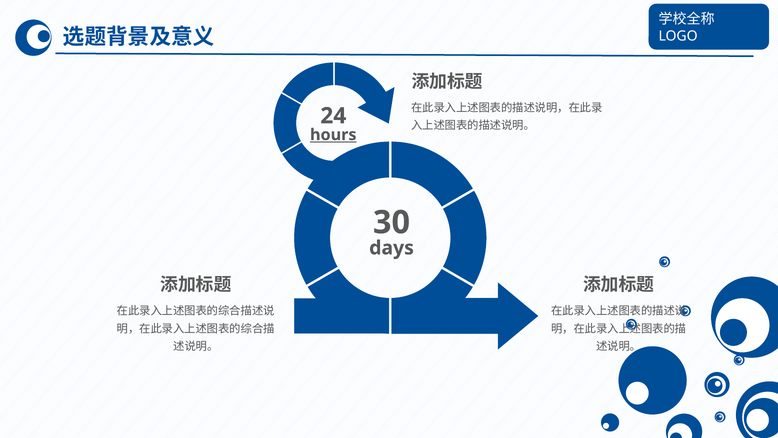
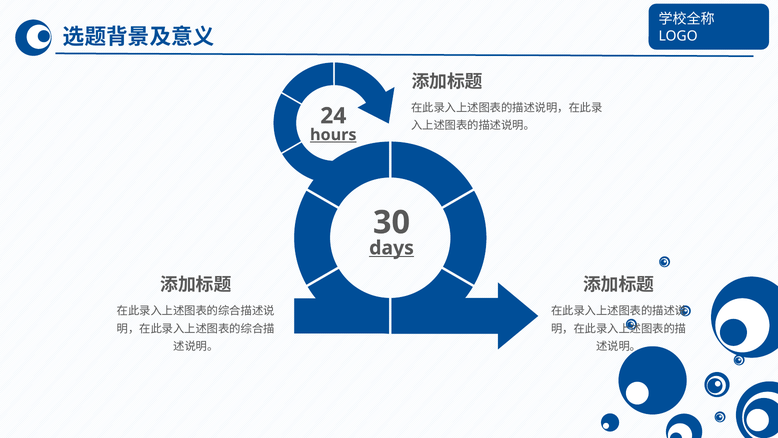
days underline: none -> present (392, 248)
